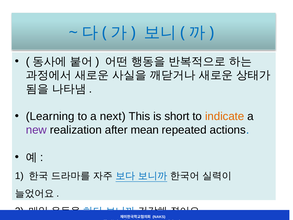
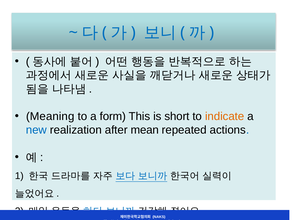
Learning: Learning -> Meaning (50, 116)
next: next -> form (113, 116)
new colour: purple -> blue (36, 130)
